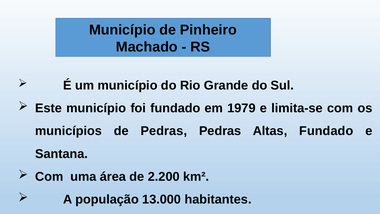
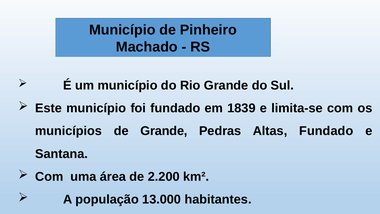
1979: 1979 -> 1839 (241, 108)
de Pedras: Pedras -> Grande (164, 131)
